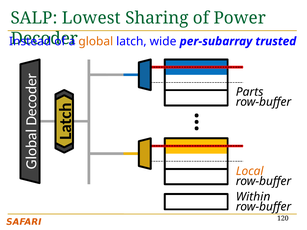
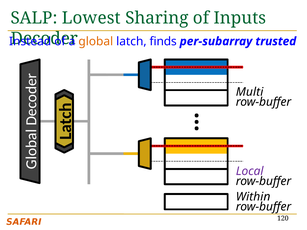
Power: Power -> Inputs (240, 18)
wide: wide -> finds (163, 41)
Parts: Parts -> Multi (250, 92)
Local colour: orange -> purple (250, 171)
